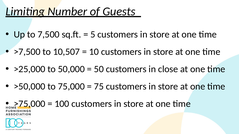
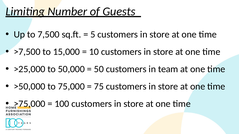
10,507: 10,507 -> 15,000 (66, 52)
close: close -> team (168, 69)
